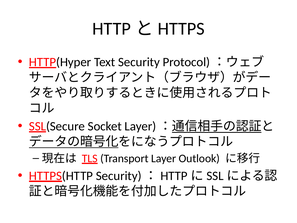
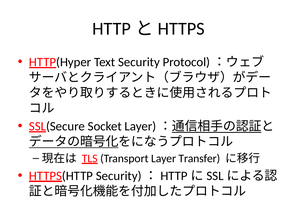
Outlook: Outlook -> Transfer (199, 158)
